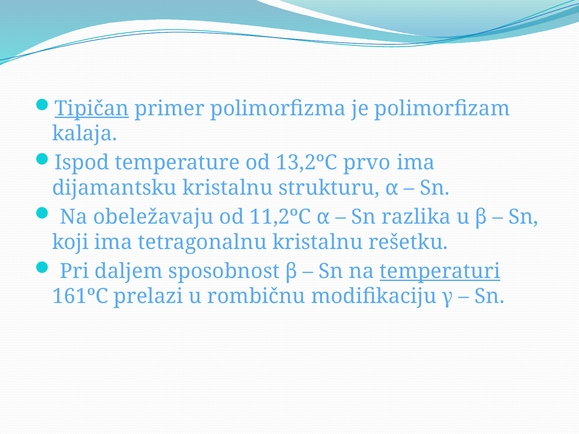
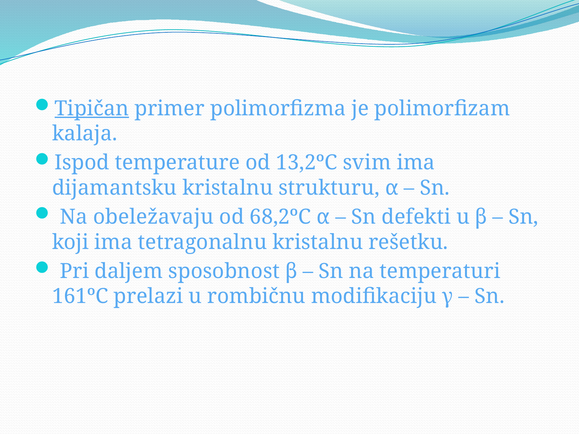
prvo: prvo -> svim (367, 163)
11,2ºC: 11,2ºC -> 68,2ºC (280, 217)
razlika: razlika -> defekti (416, 217)
temperaturi underline: present -> none (440, 272)
